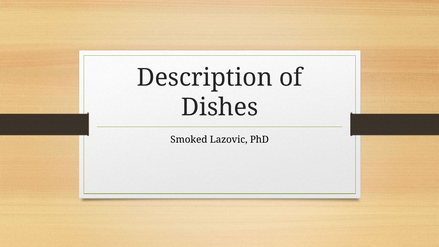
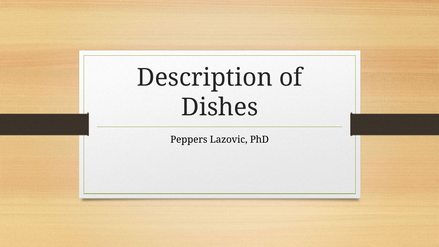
Smoked: Smoked -> Peppers (189, 140)
